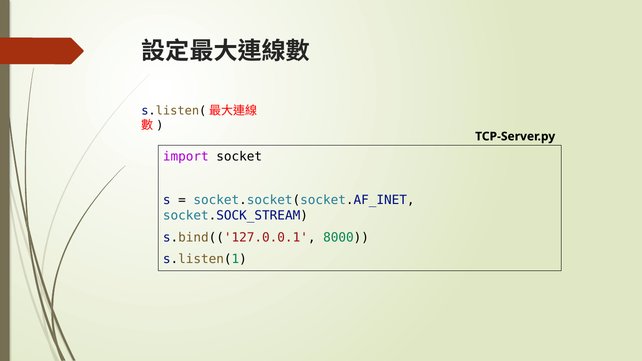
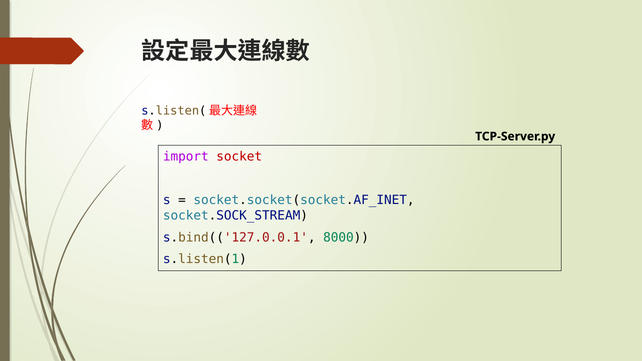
socket colour: black -> red (239, 156)
